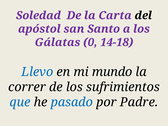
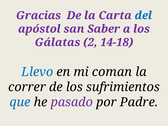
Soledad: Soledad -> Gracias (38, 15)
del colour: black -> blue (143, 15)
Santo: Santo -> Saber (104, 29)
0: 0 -> 2 (90, 42)
mundo: mundo -> coman (112, 72)
pasado colour: blue -> purple (72, 102)
